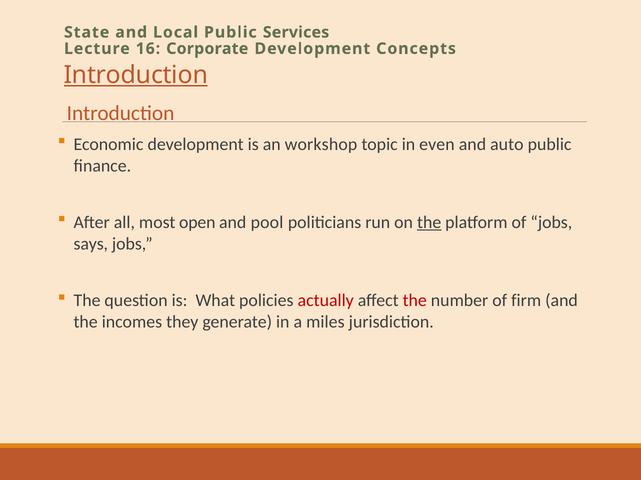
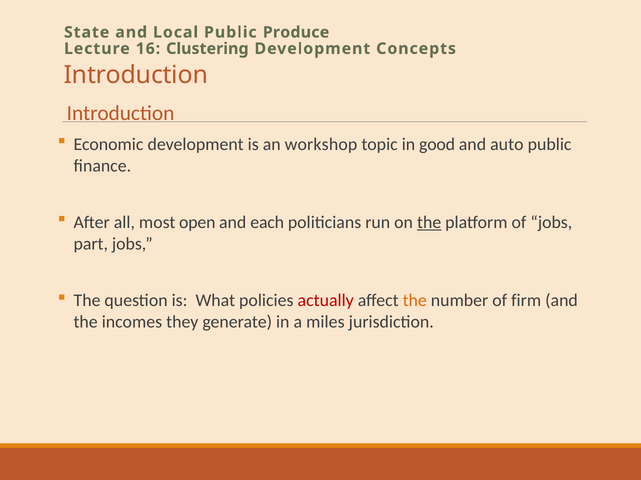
Services: Services -> Produce (296, 32)
Corporate: Corporate -> Clustering (207, 49)
Introduction underline: present -> none (136, 75)
even: even -> good (437, 145)
pool: pool -> each (267, 223)
says: says -> part (91, 244)
the colour: red -> orange (415, 301)
